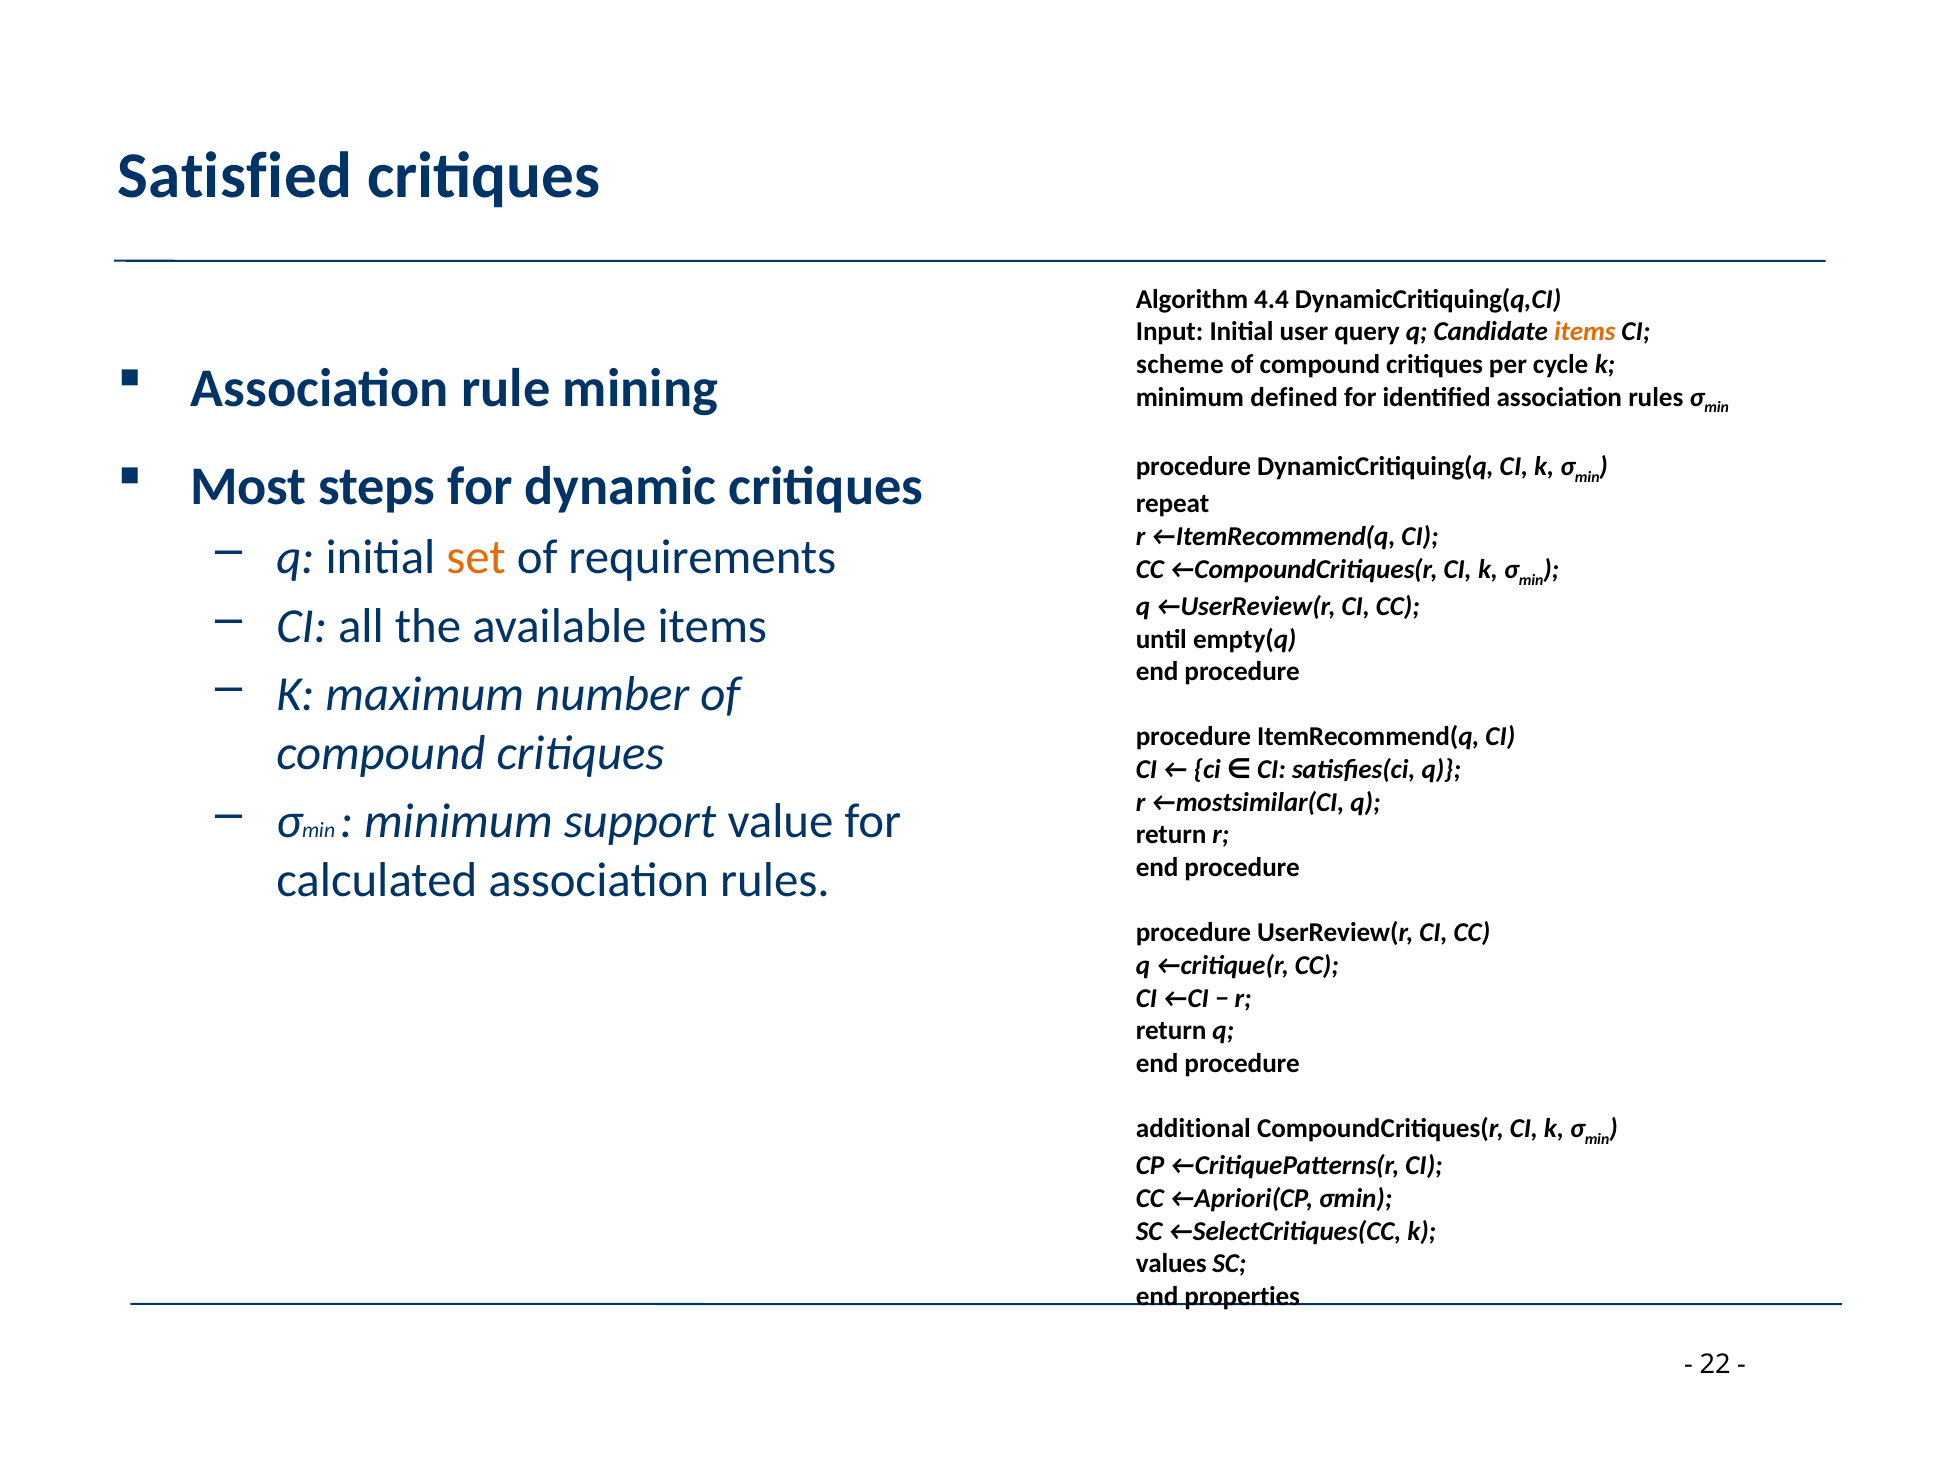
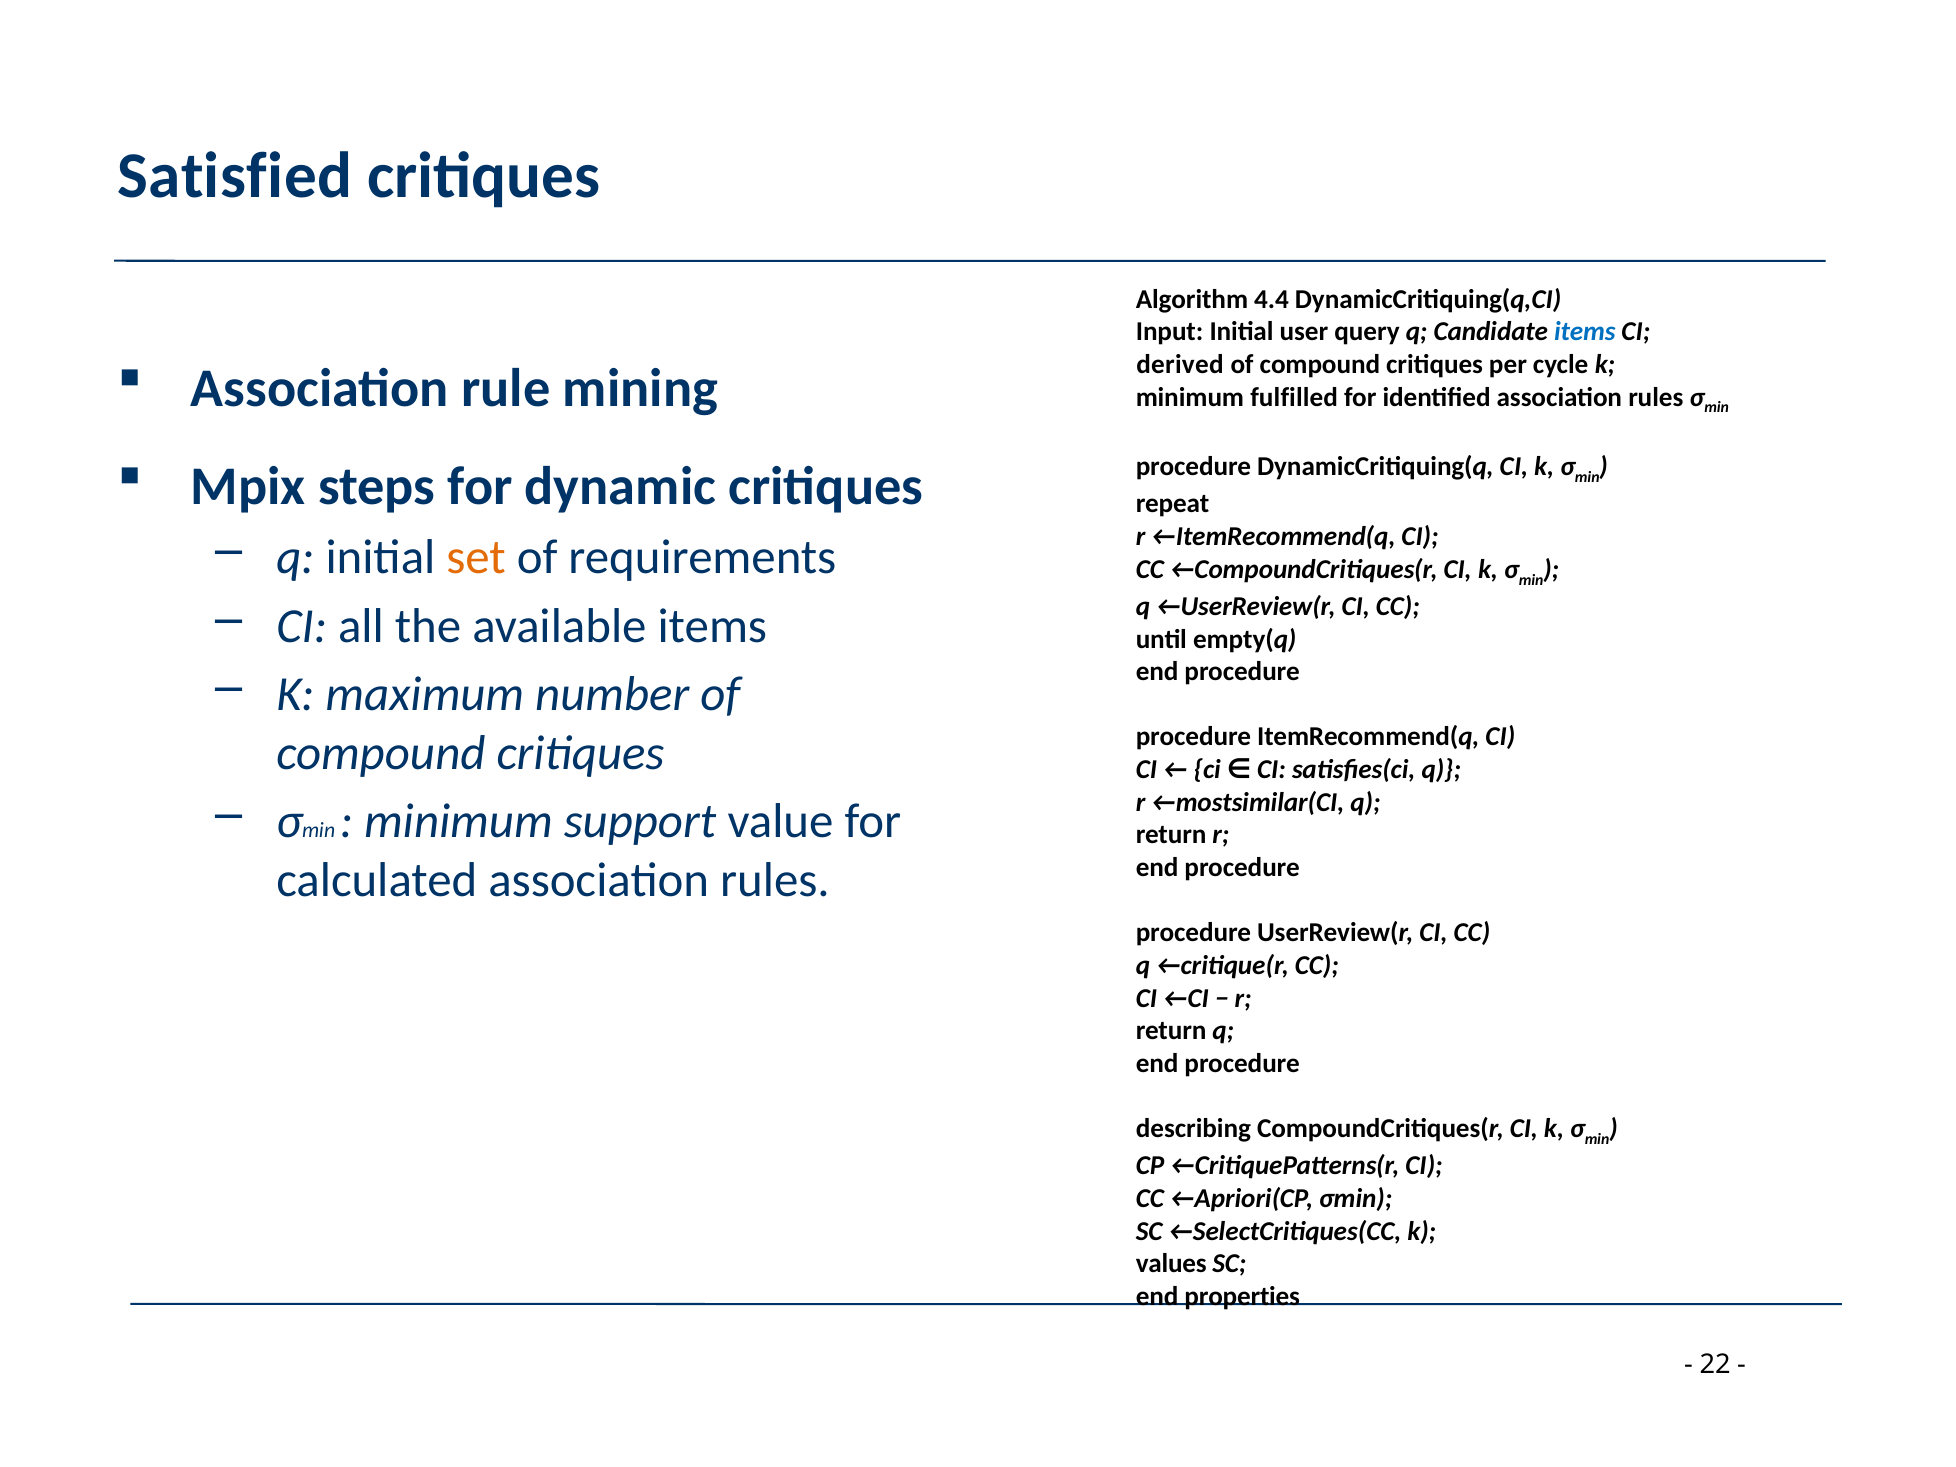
items colour: orange -> blue (1585, 332)
scheme: scheme -> derived (1180, 364)
defined: defined -> fulfilled (1294, 397)
Most: Most -> Mpix (248, 486)
additional: additional -> describing (1193, 1129)
